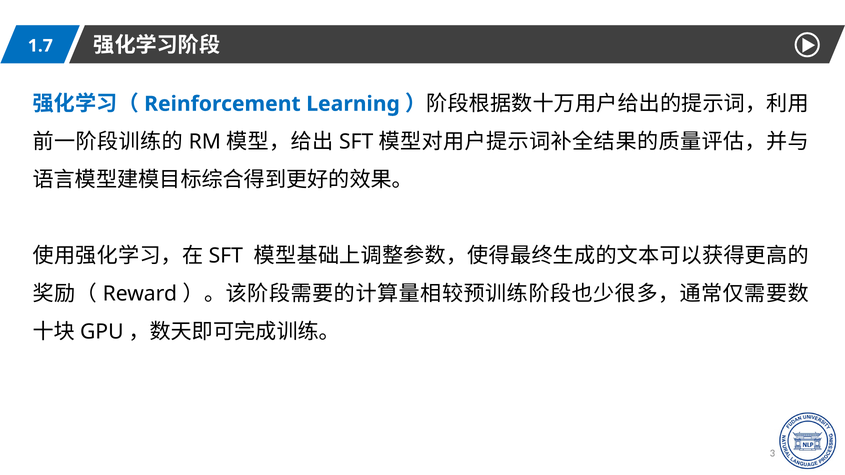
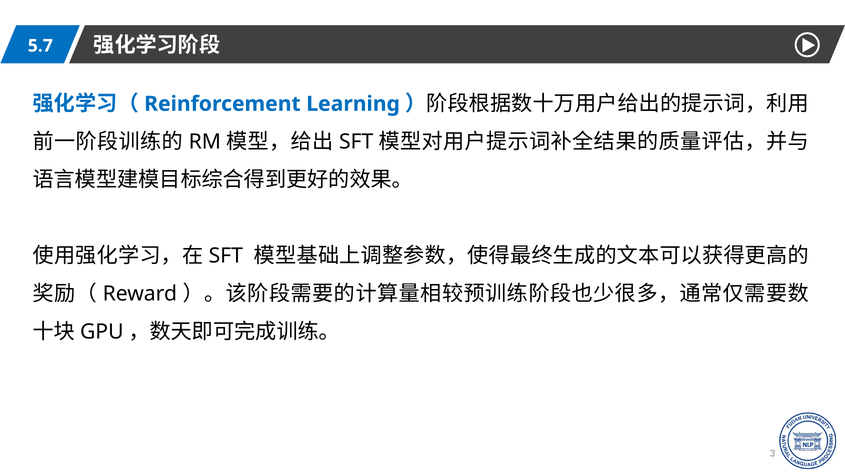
1.7: 1.7 -> 5.7 (40, 46)
